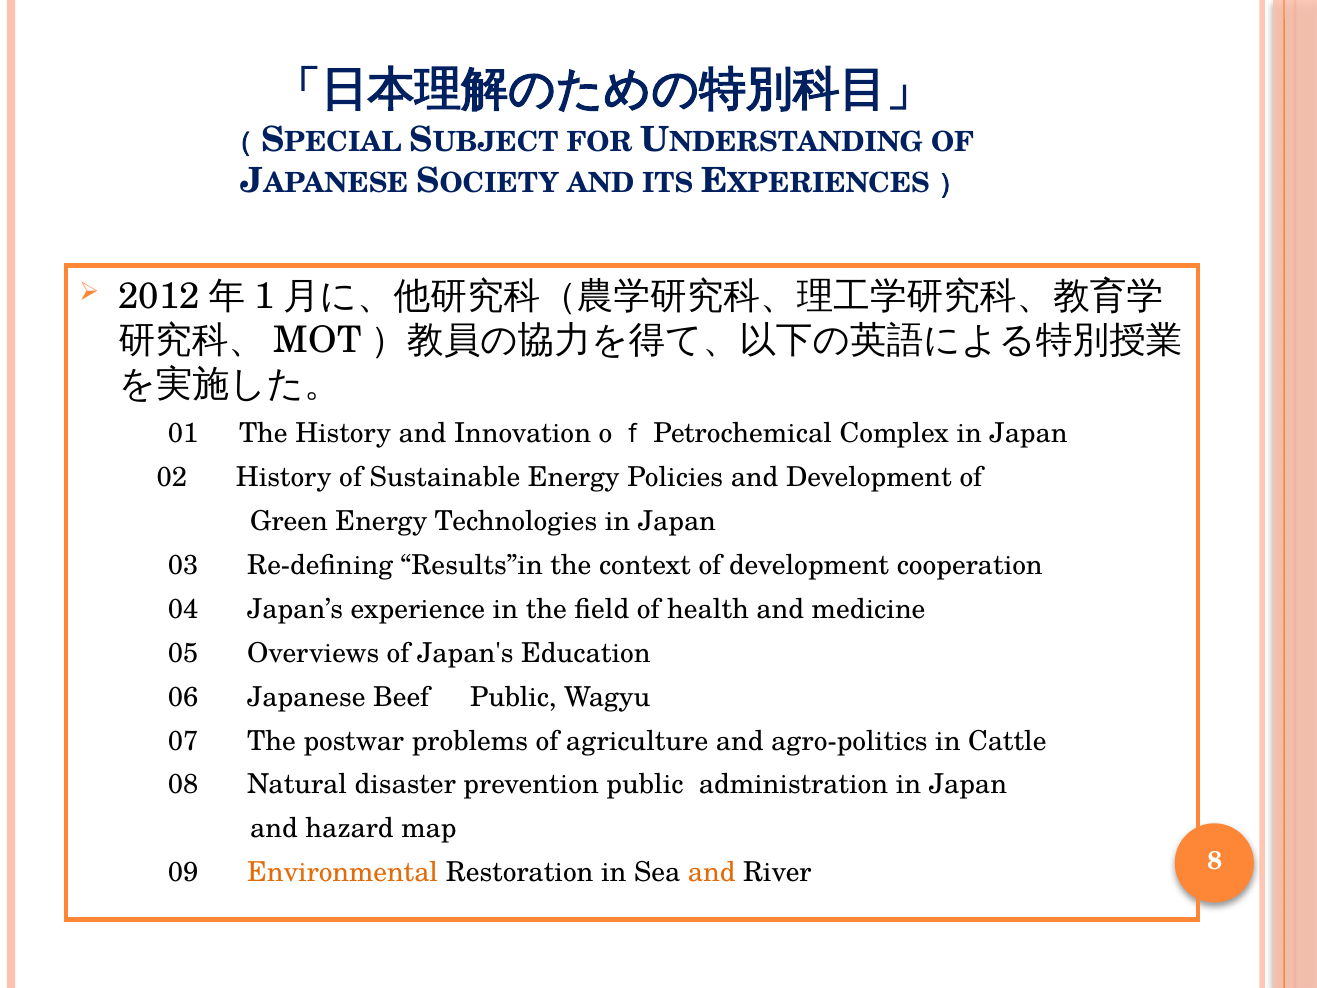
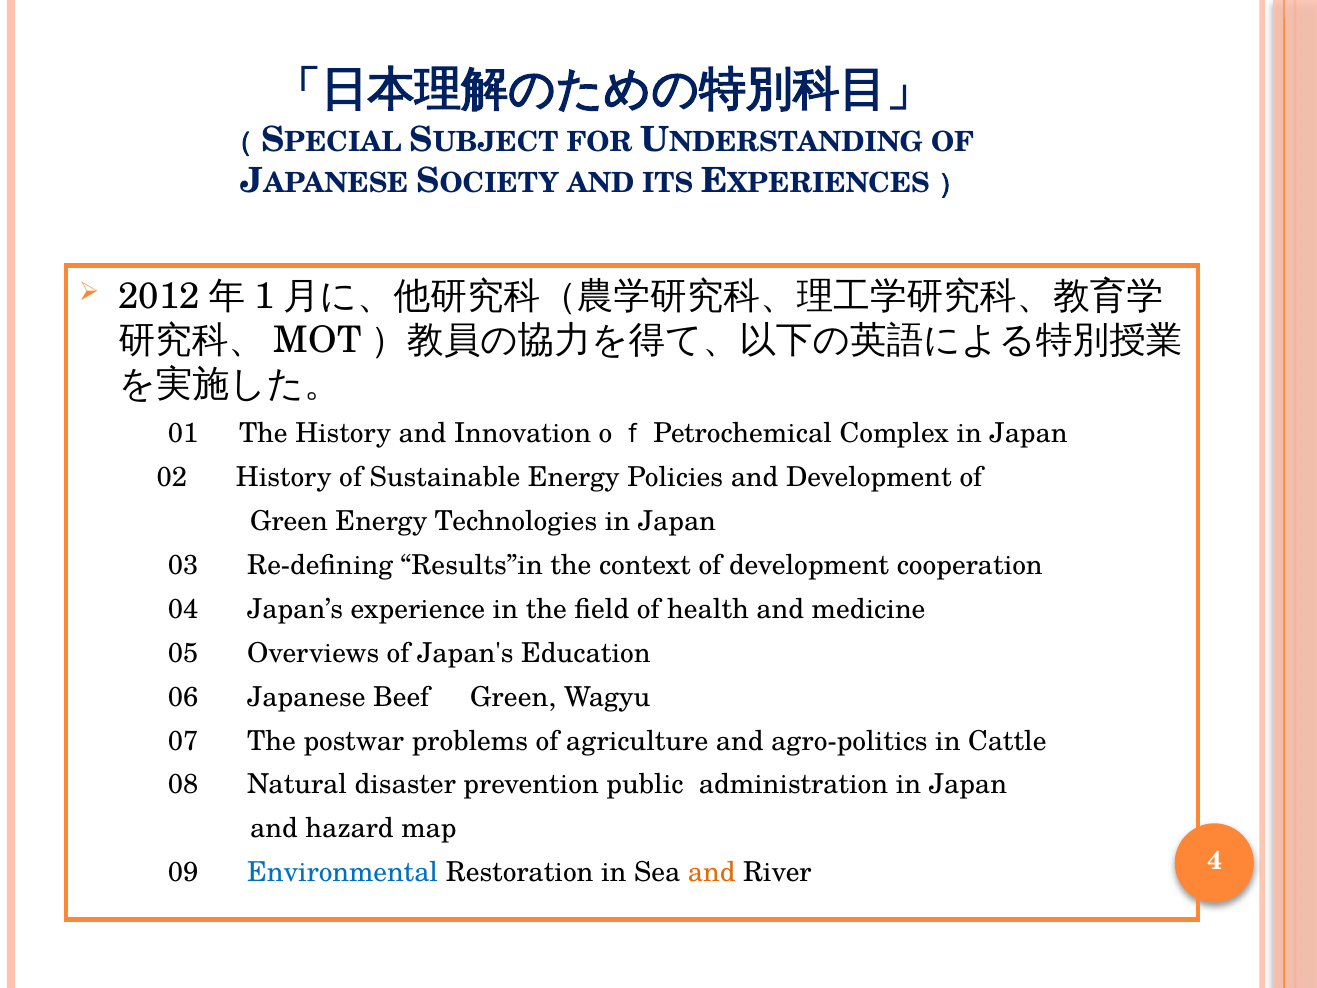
Beef Public: Public -> Green (513, 697)
Environmental colour: orange -> blue (343, 873)
8: 8 -> 4 (1215, 861)
